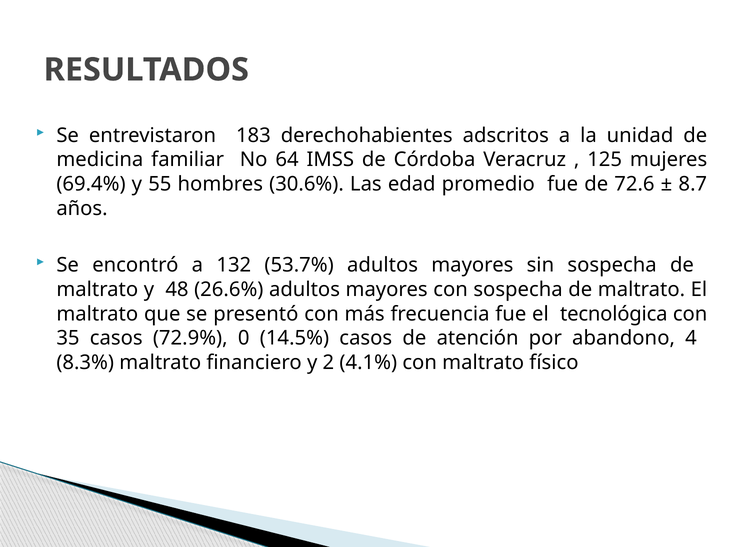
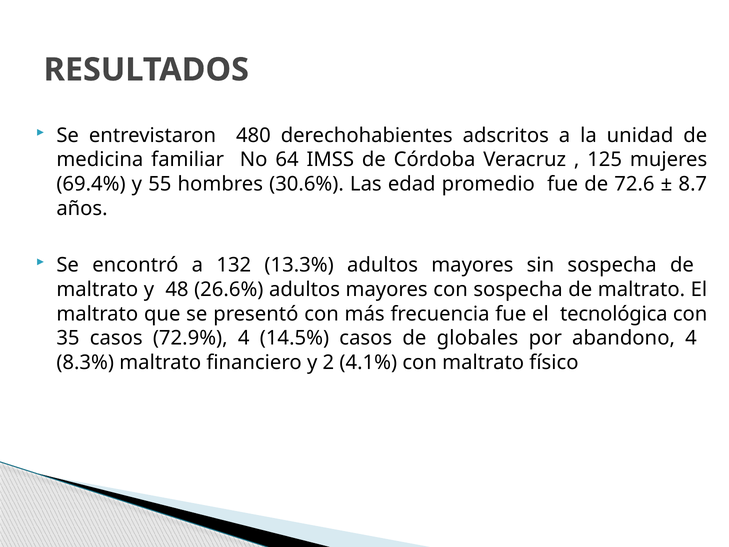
183: 183 -> 480 (253, 135)
53.7%: 53.7% -> 13.3% (299, 265)
72.9% 0: 0 -> 4 (244, 338)
atención: atención -> globales (477, 338)
